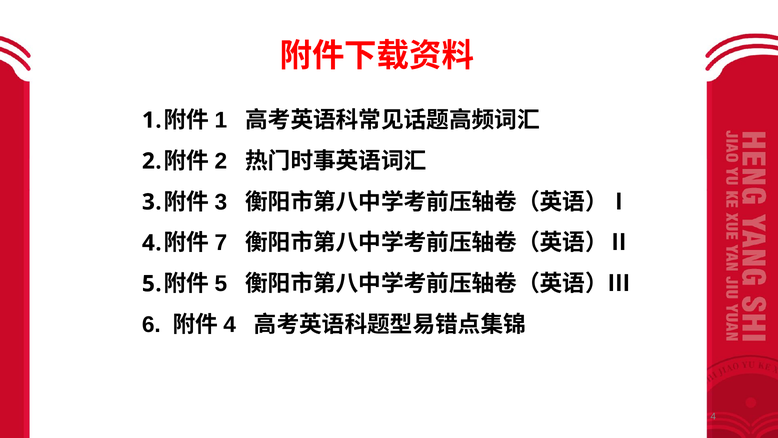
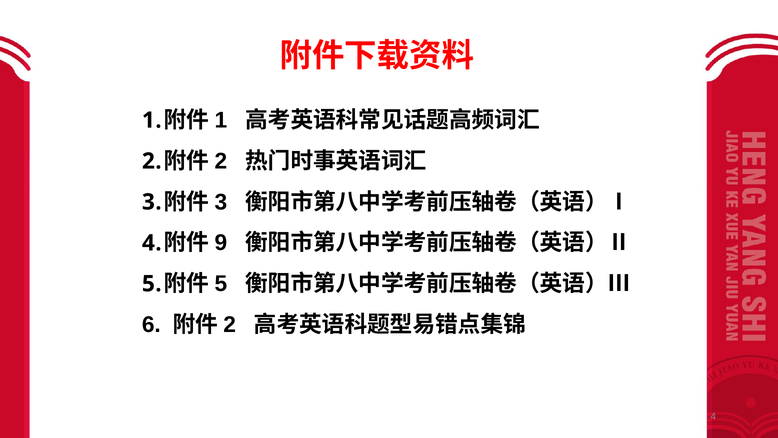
7: 7 -> 9 (221, 243)
4: 4 -> 2 (230, 324)
